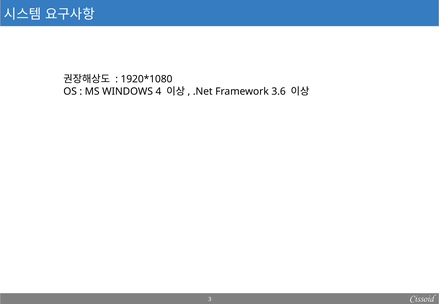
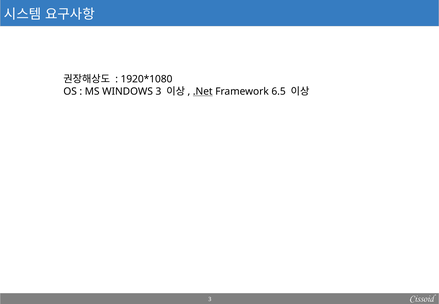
WINDOWS 4: 4 -> 3 (158, 91)
.Net underline: none -> present (203, 91)
3.6: 3.6 -> 6.5 (279, 91)
